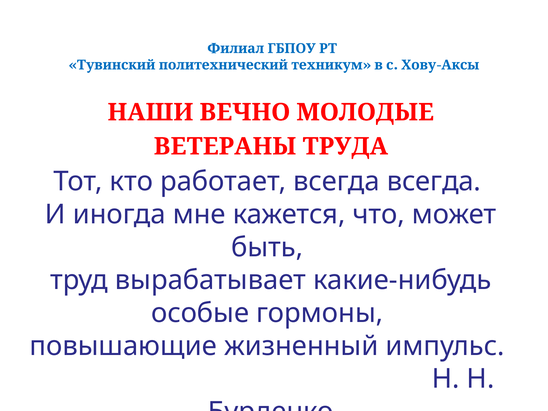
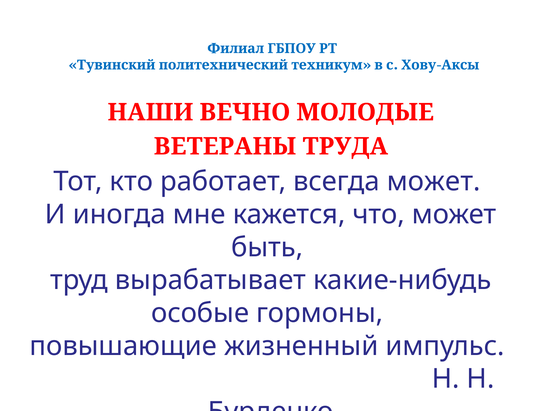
всегда всегда: всегда -> может (434, 182)
